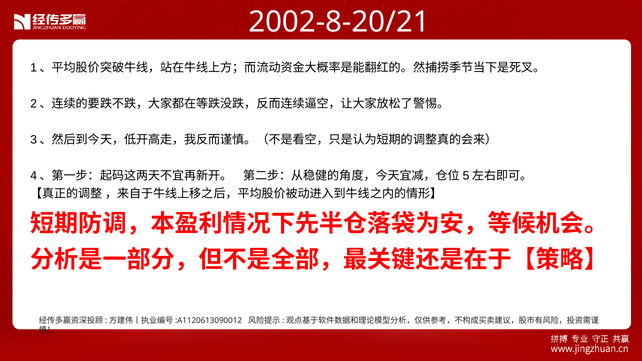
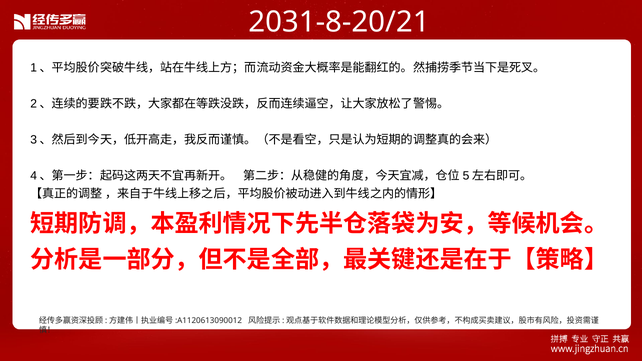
2002-8-20/21: 2002-8-20/21 -> 2031-8-20/21 (339, 22)
